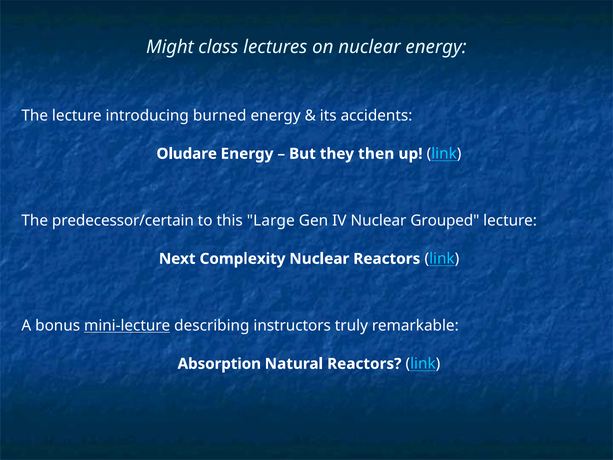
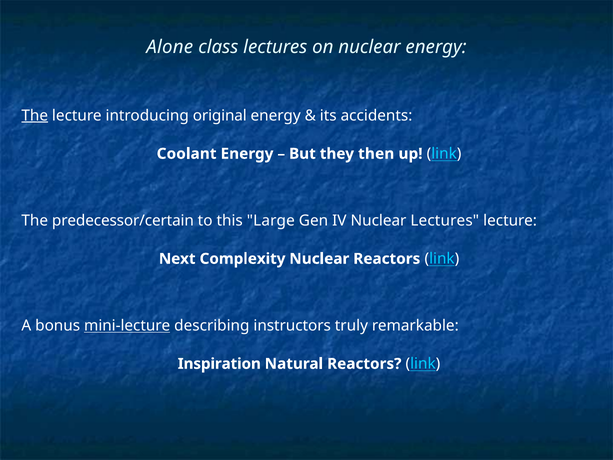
Might: Might -> Alone (170, 47)
The underline: none -> present (35, 115)
burned: burned -> original (220, 115)
Oludare: Oludare -> Coolant (187, 154)
Nuclear Grouped: Grouped -> Lectures (445, 220)
Absorption: Absorption -> Inspiration (219, 364)
